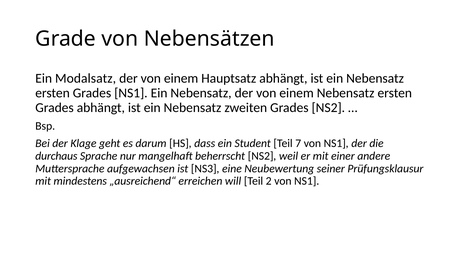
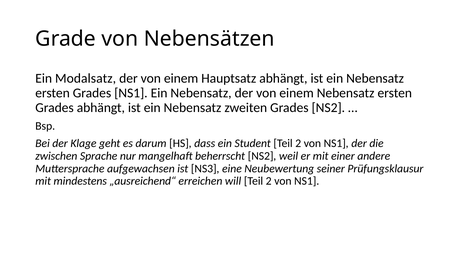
Student Teil 7: 7 -> 2 (298, 143)
durchaus: durchaus -> zwischen (56, 156)
